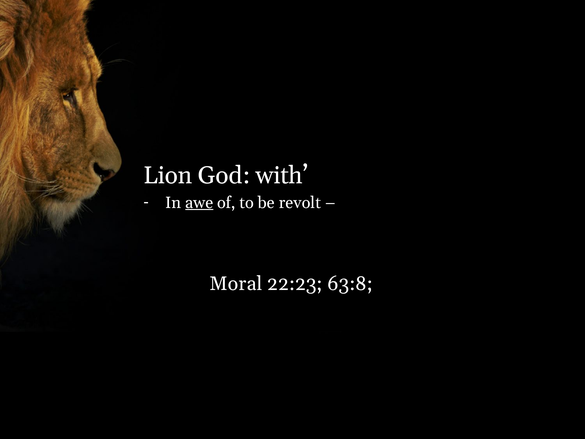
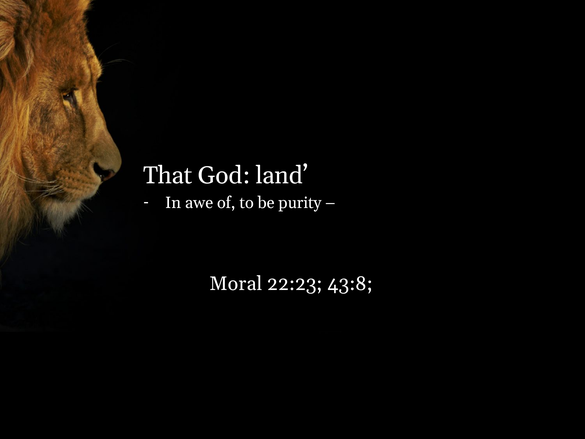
Lion: Lion -> That (168, 175)
with: with -> land (282, 175)
awe underline: present -> none (199, 203)
revolt: revolt -> purity (300, 203)
63:8: 63:8 -> 43:8 (350, 284)
